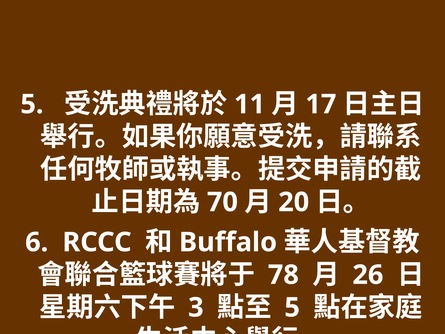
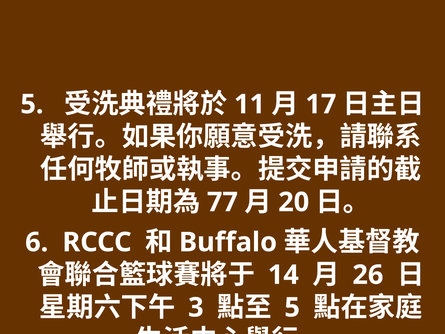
70: 70 -> 77 (222, 202)
78: 78 -> 14 (283, 275)
